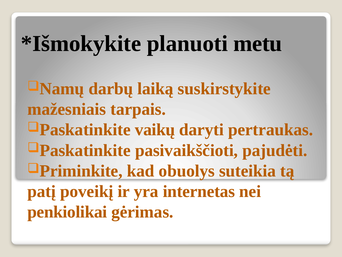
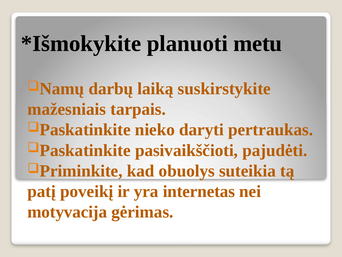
vaikų: vaikų -> nieko (155, 130)
penkiolikai: penkiolikai -> motyvacija (67, 212)
